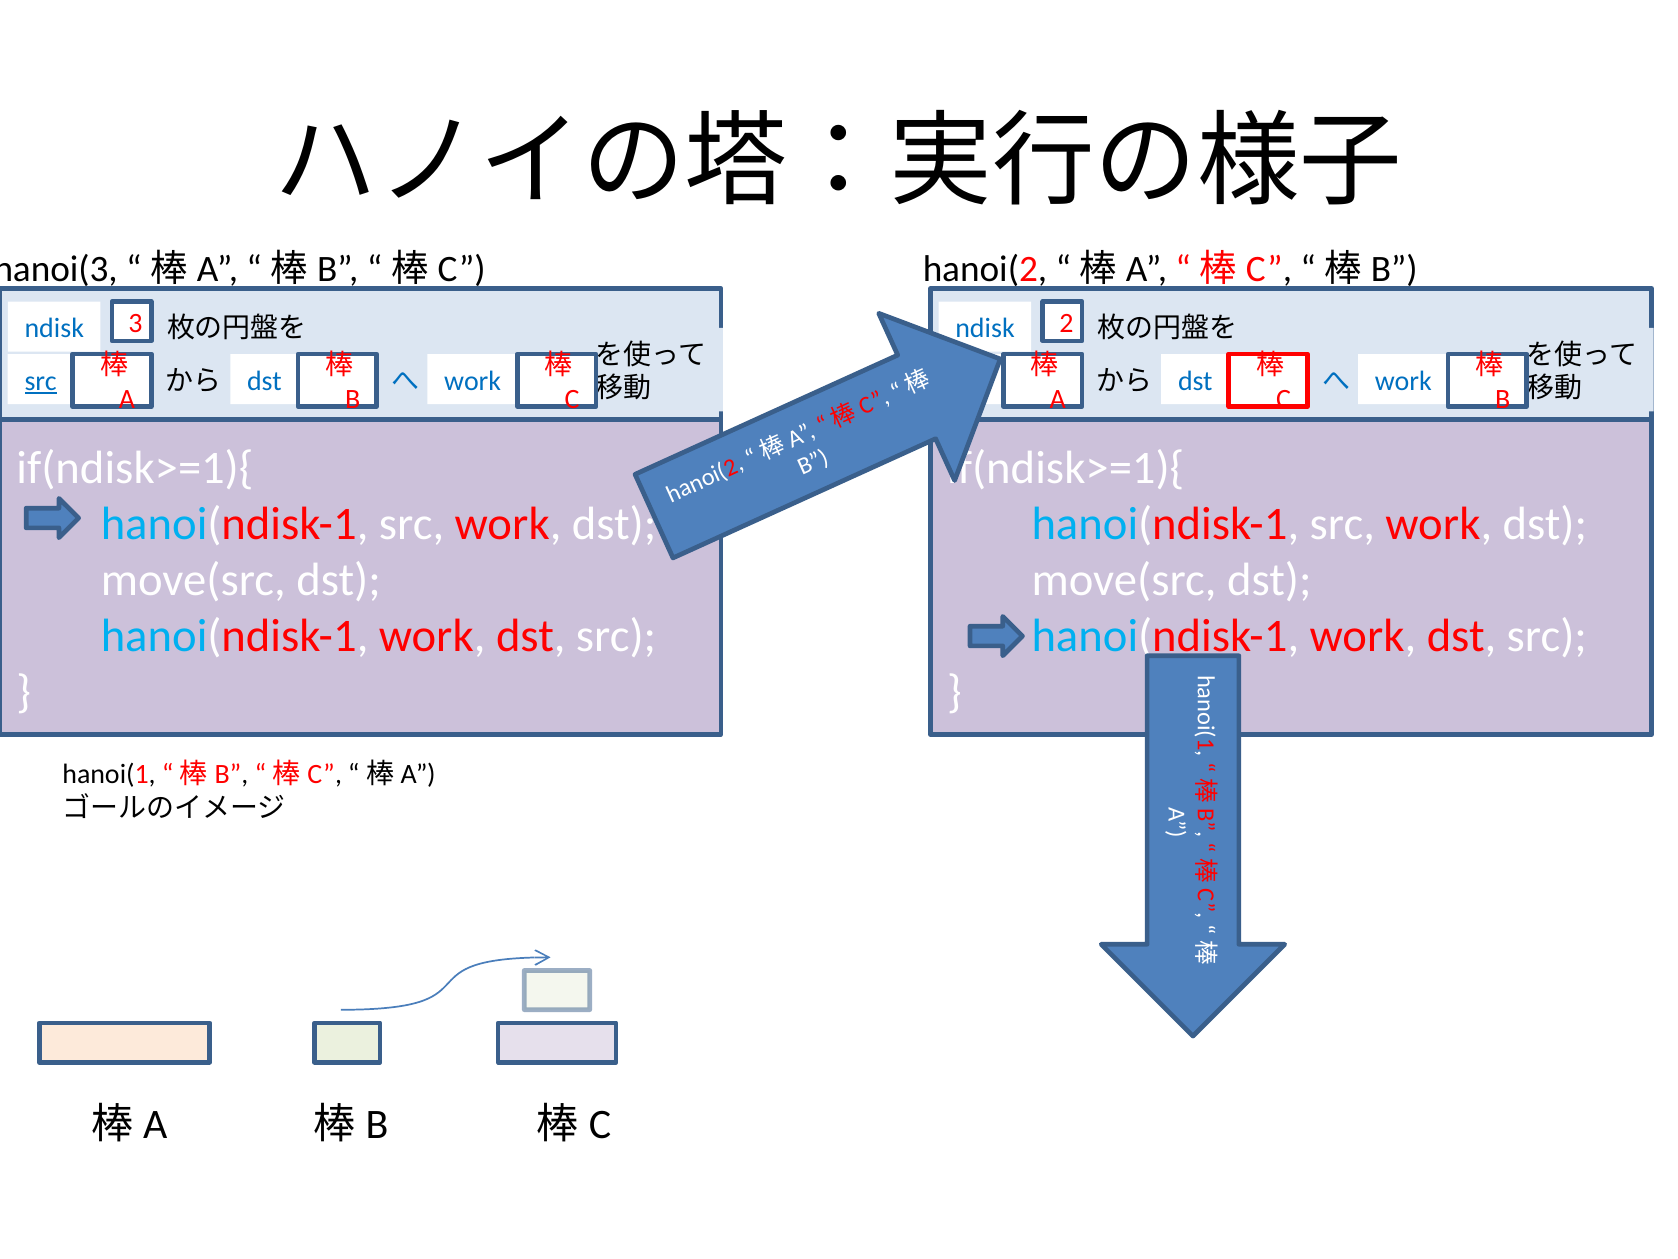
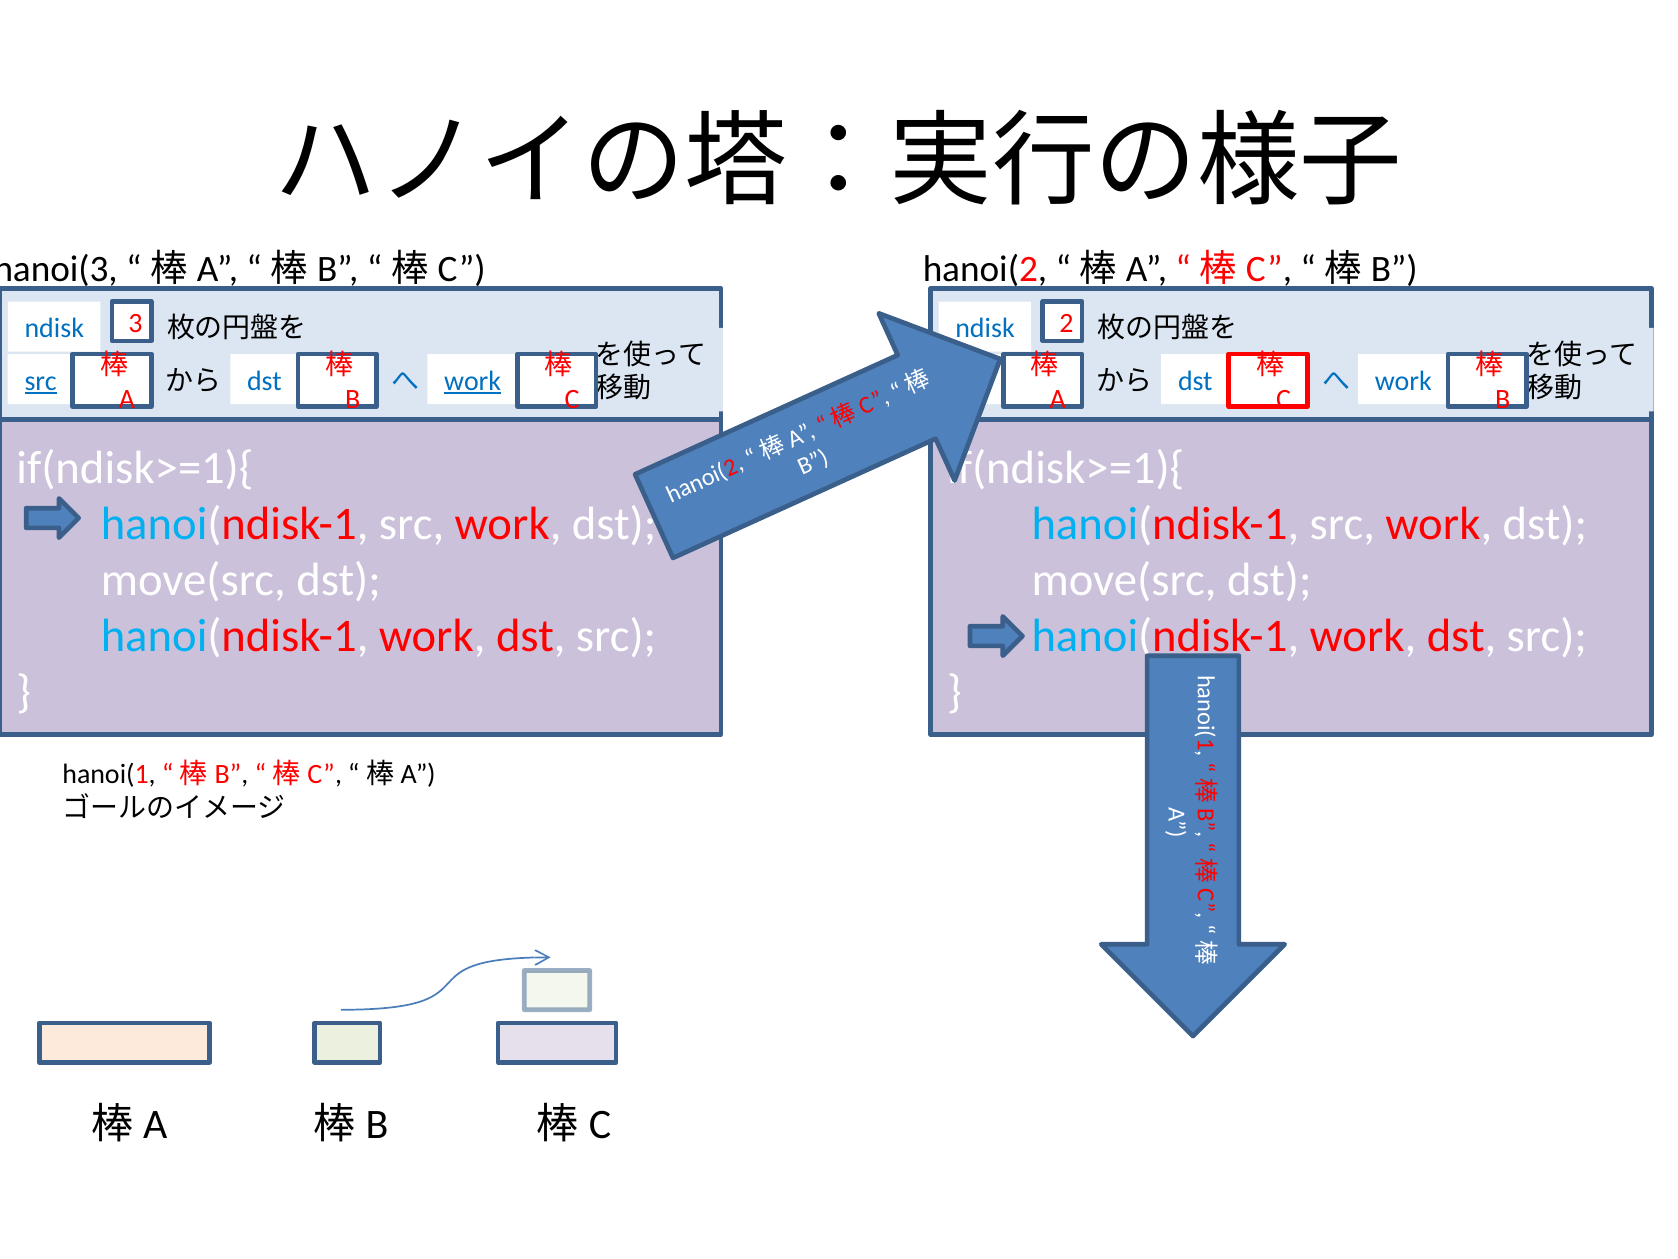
work underline: none -> present (473, 381)
